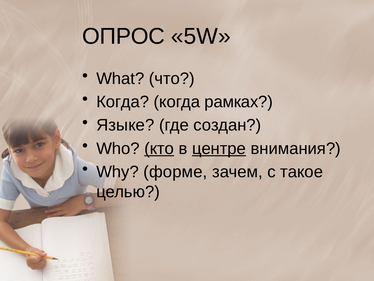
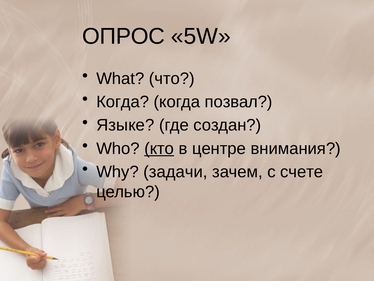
рамках: рамках -> позвал (239, 102)
центре underline: present -> none (219, 148)
форме: форме -> задачи (175, 172)
такое: такое -> счете (302, 172)
